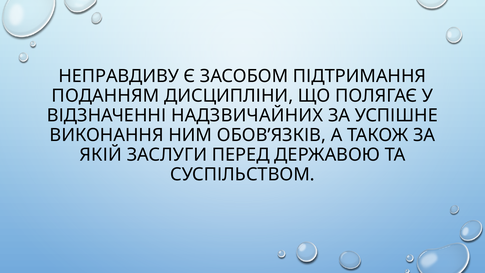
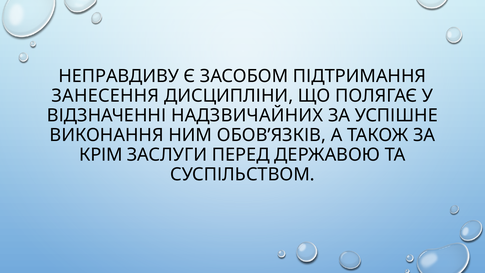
ПОДАННЯМ: ПОДАННЯМ -> ЗАНЕСЕННЯ (105, 96)
ЯКІЙ: ЯКІЙ -> КРІМ (101, 155)
